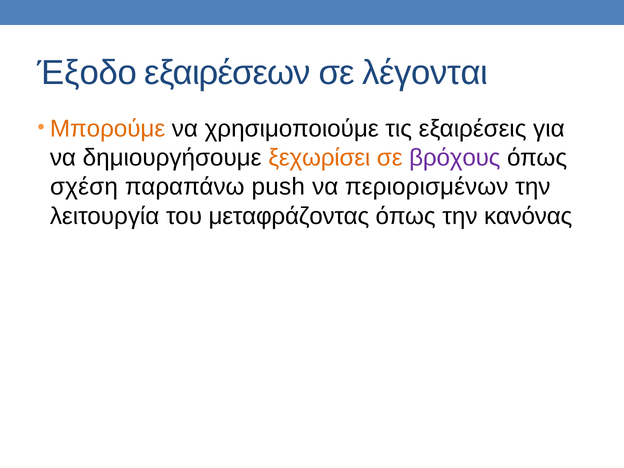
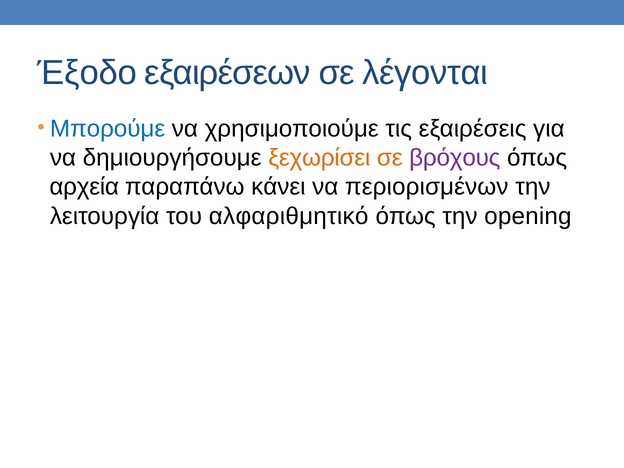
Μπορούμε colour: orange -> blue (108, 129)
σχέση: σχέση -> αρχεία (84, 187)
push: push -> κάνει (278, 187)
μεταφράζοντας: μεταφράζοντας -> αλφαριθμητικό (289, 216)
κανόνας: κανόνας -> opening (528, 216)
